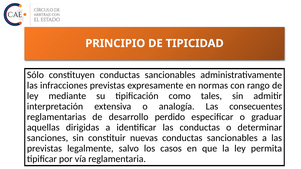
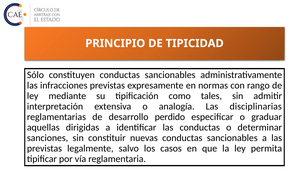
consecuentes: consecuentes -> disciplinarias (256, 107)
